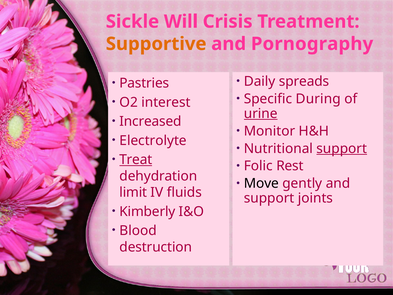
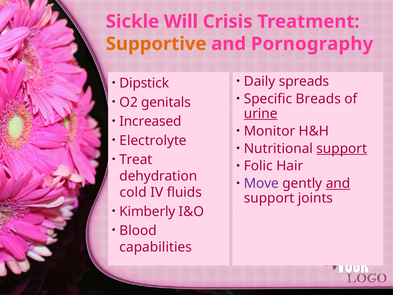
Pastries: Pastries -> Dipstick (144, 83)
During: During -> Breads (318, 99)
interest: interest -> genitals (166, 102)
Treat underline: present -> none (136, 160)
Rest: Rest -> Hair (290, 166)
Move colour: black -> purple (261, 183)
and underline: none -> present (338, 183)
limit: limit -> cold (133, 192)
destruction: destruction -> capabilities (156, 247)
